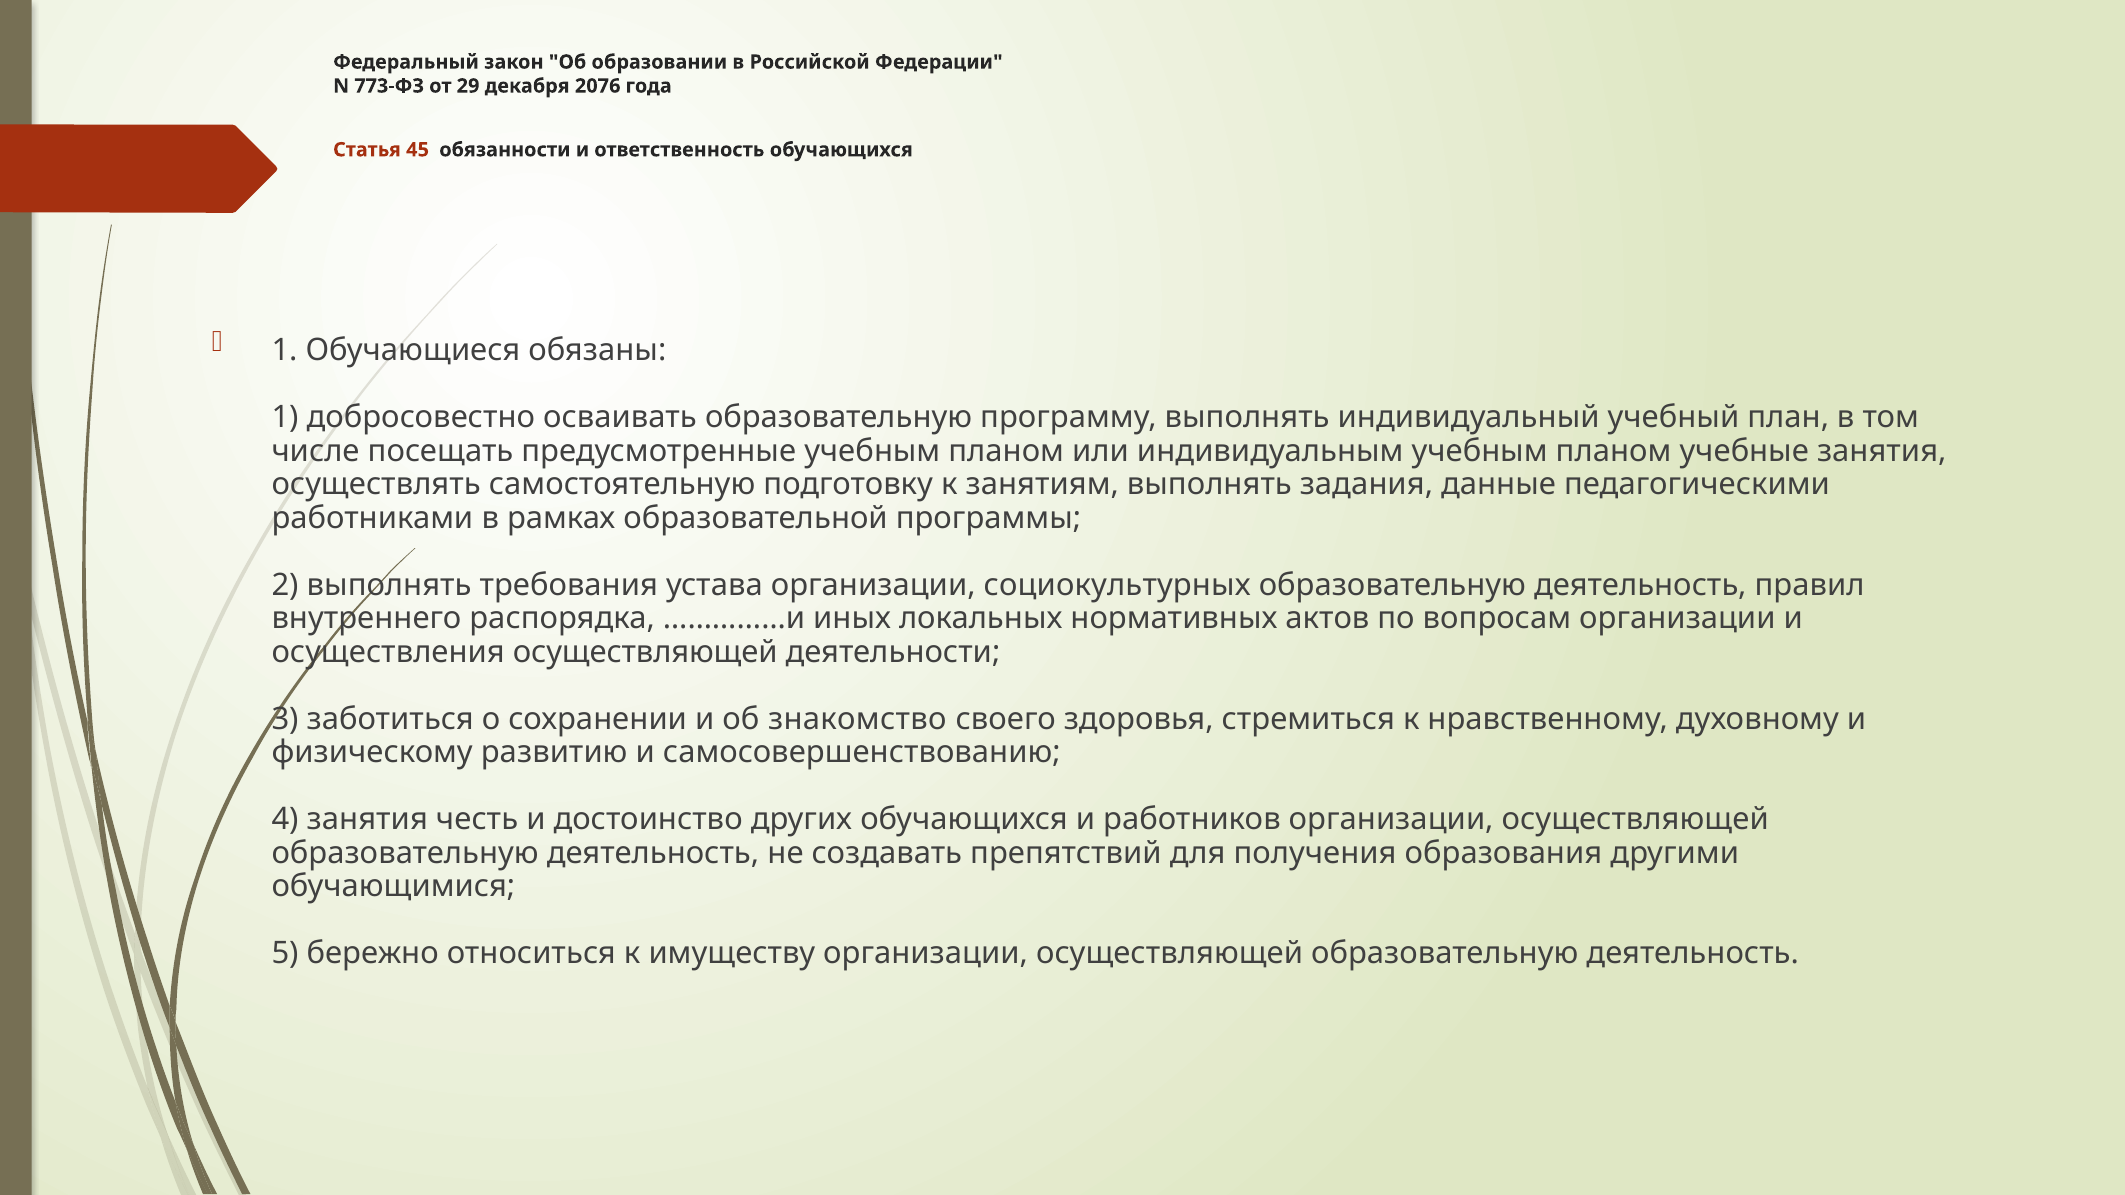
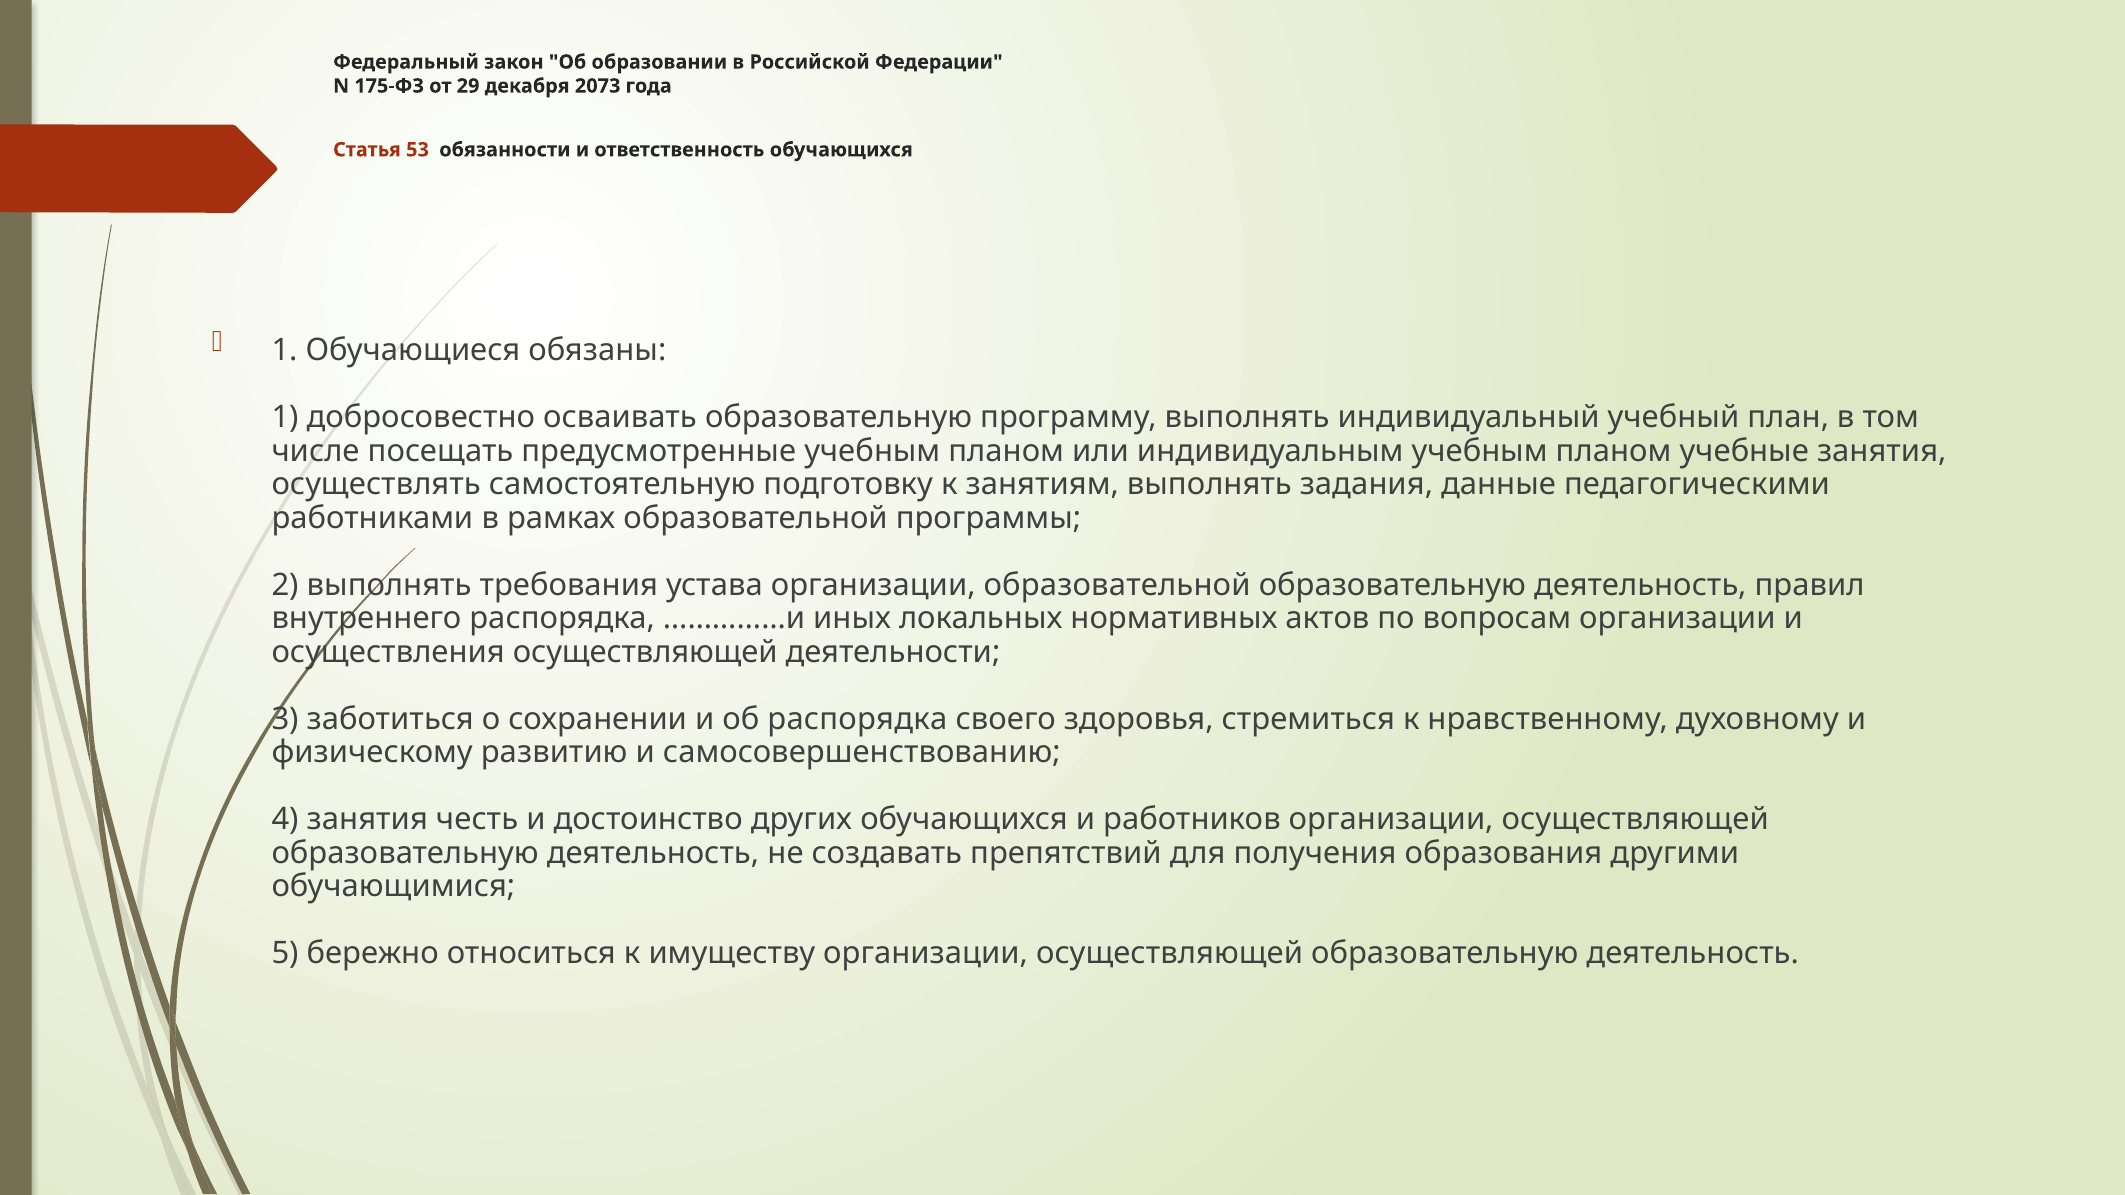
773-ФЗ: 773-ФЗ -> 175-ФЗ (389, 86)
2076: 2076 -> 2073 (598, 86)
45: 45 -> 53 (418, 150)
организации социокультурных: социокультурных -> образовательной (1117, 585)
об знакомство: знакомство -> распорядка (857, 719)
